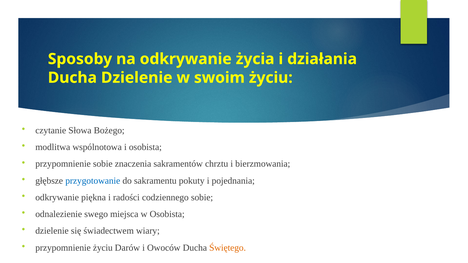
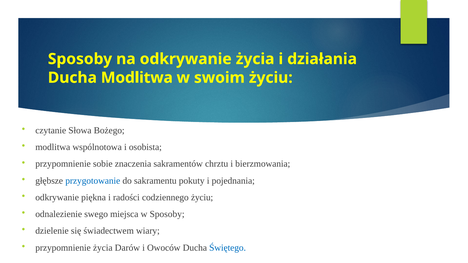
Ducha Dzielenie: Dzielenie -> Modlitwa (137, 78)
codziennego sobie: sobie -> życiu (202, 198)
w Osobista: Osobista -> Sposoby (167, 214)
przypomnienie życiu: życiu -> życia (103, 248)
Świętego colour: orange -> blue (228, 248)
